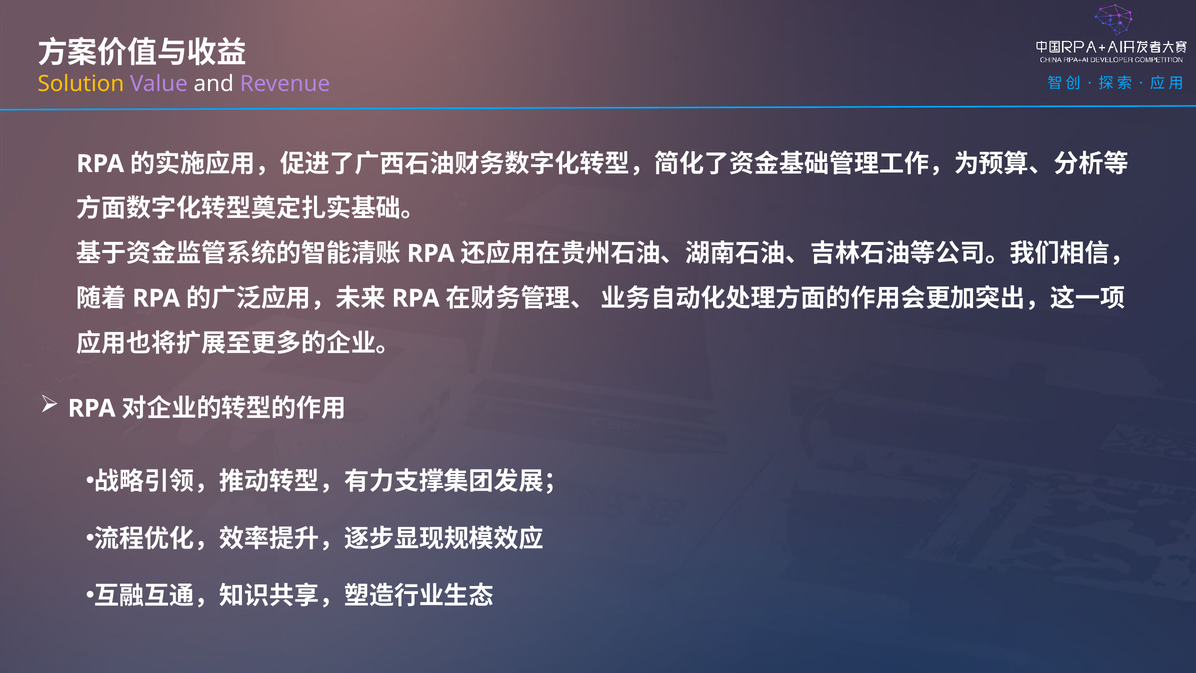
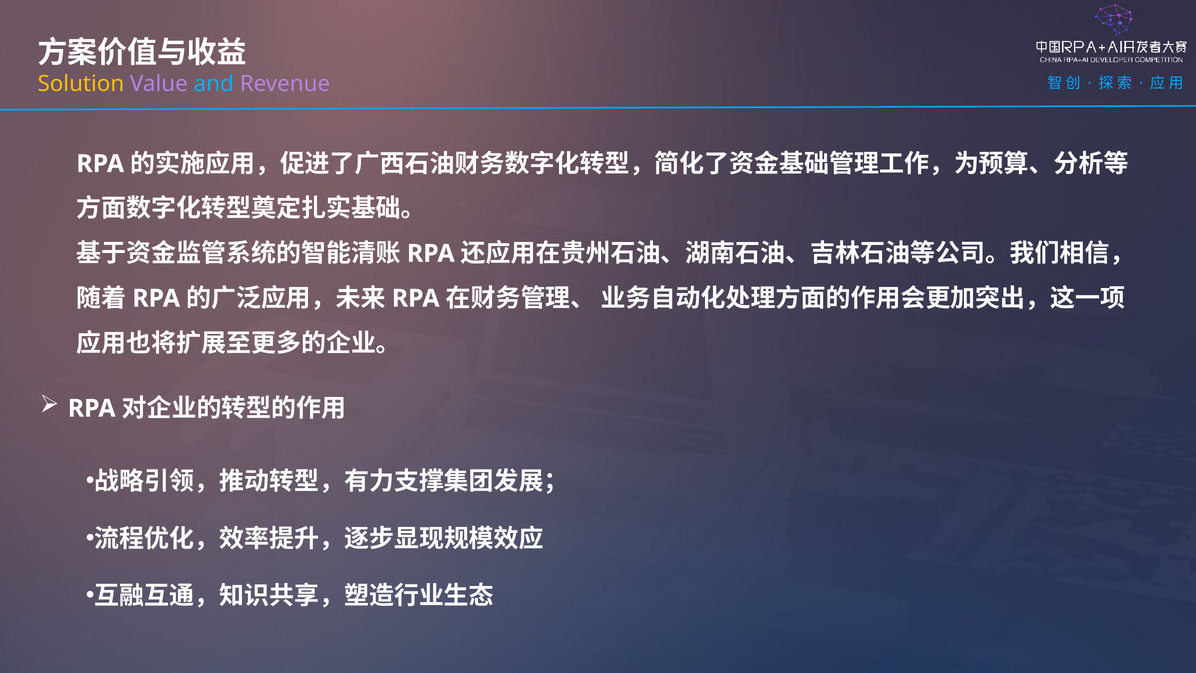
and colour: white -> light blue (214, 84)
